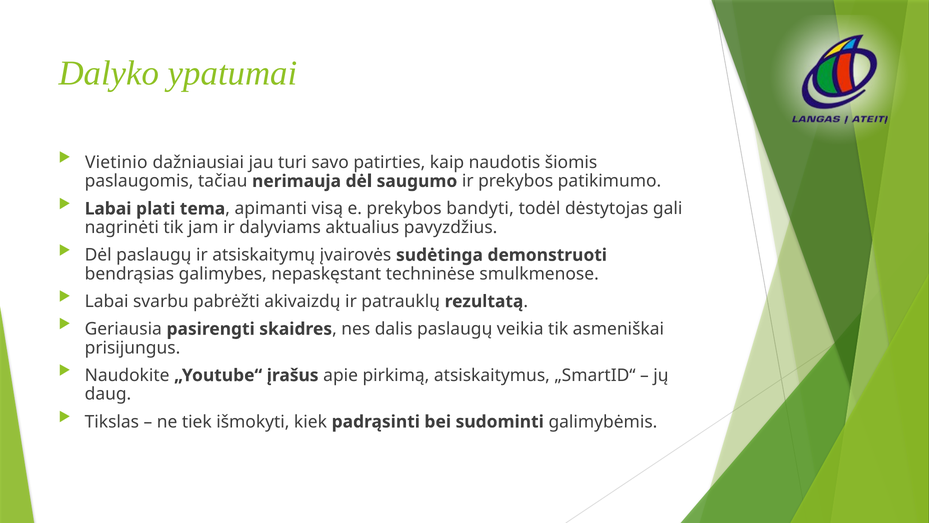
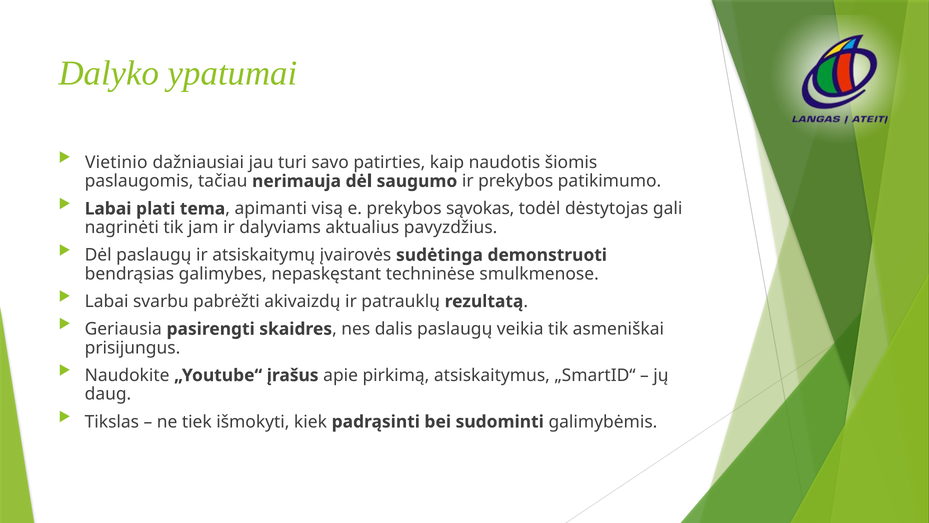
bandyti: bandyti -> sąvokas (480, 209)
